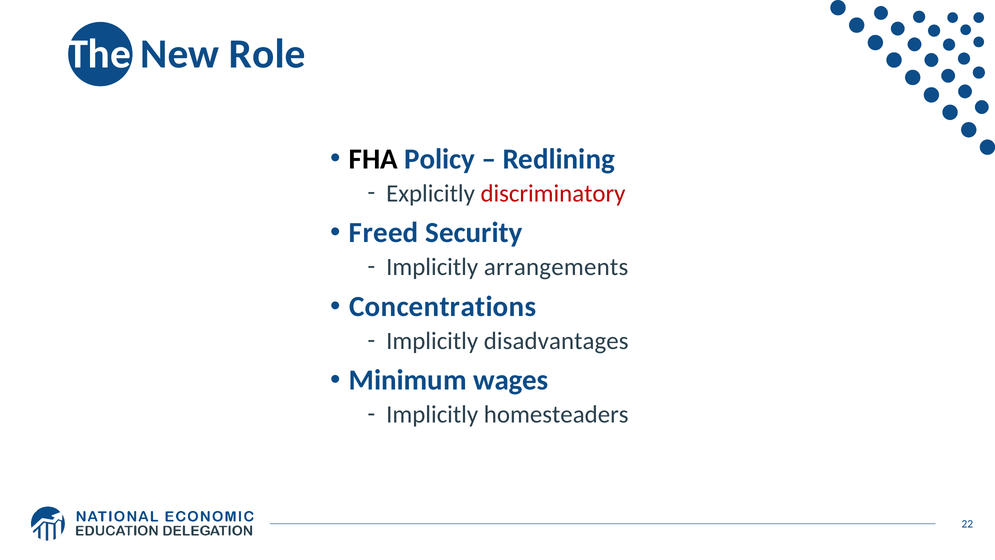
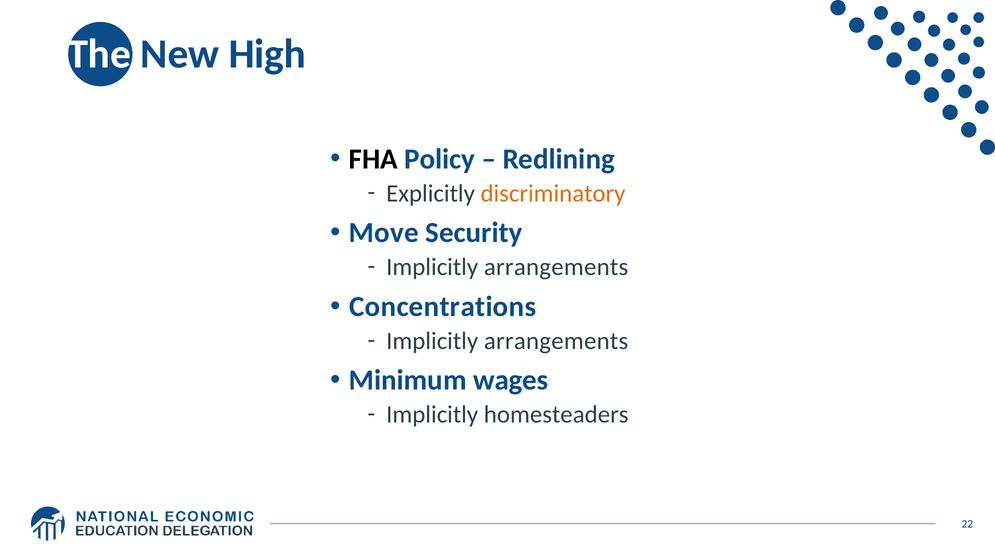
Role: Role -> High (267, 54)
discriminatory colour: red -> orange (553, 193)
Freed: Freed -> Move (384, 233)
disadvantages: disadvantages -> arrangements (556, 341)
